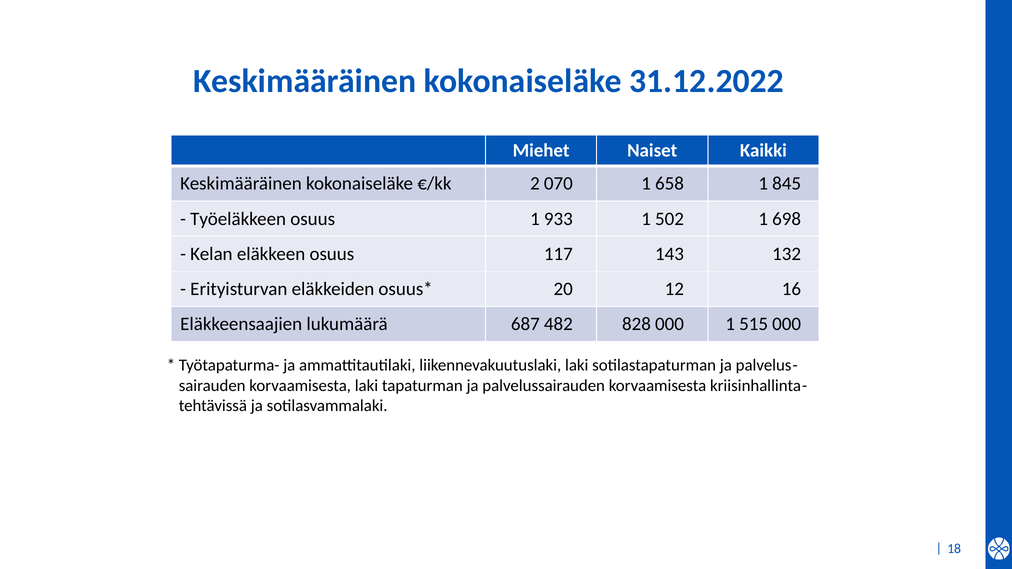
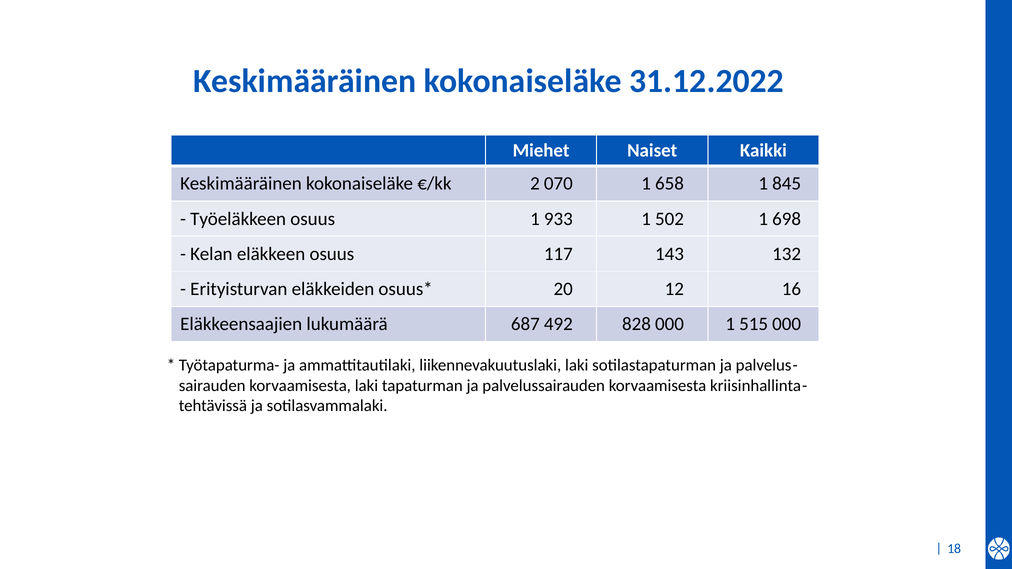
482: 482 -> 492 (558, 324)
